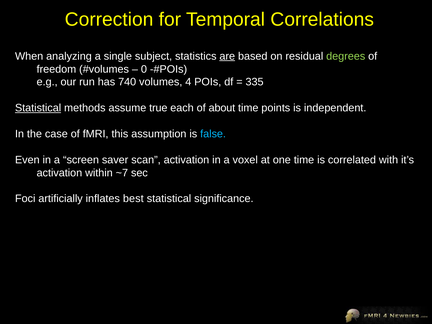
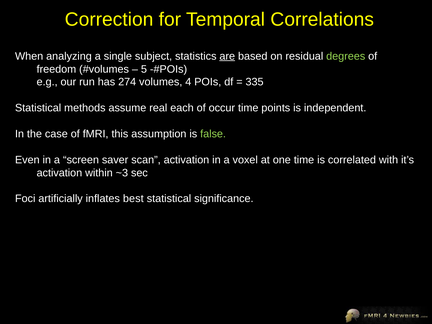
0: 0 -> 5 (144, 69)
740: 740 -> 274 (127, 82)
Statistical underline: present -> none (38, 108)
true: true -> real (158, 108)
about: about -> occur (222, 108)
false colour: light blue -> light green (213, 134)
~7: ~7 -> ~3 (122, 173)
